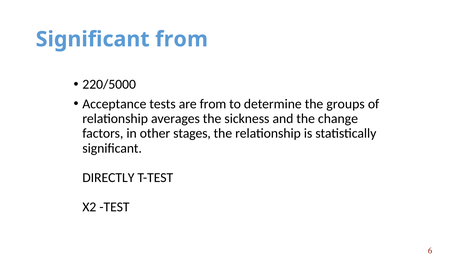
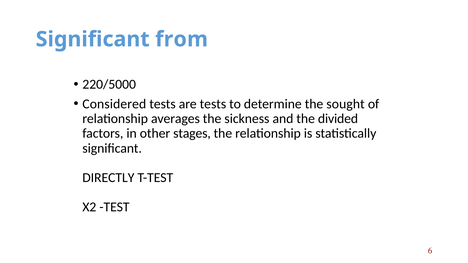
Acceptance: Acceptance -> Considered (114, 104)
are from: from -> tests (213, 104)
groups: groups -> sought (346, 104)
change: change -> divided (338, 119)
